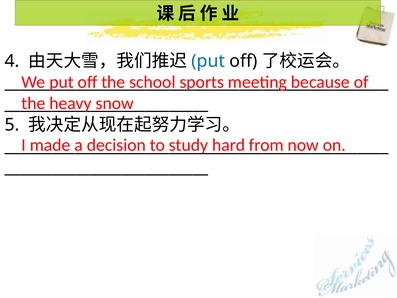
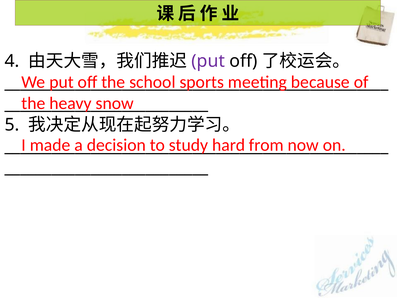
put colour: blue -> purple (208, 61)
